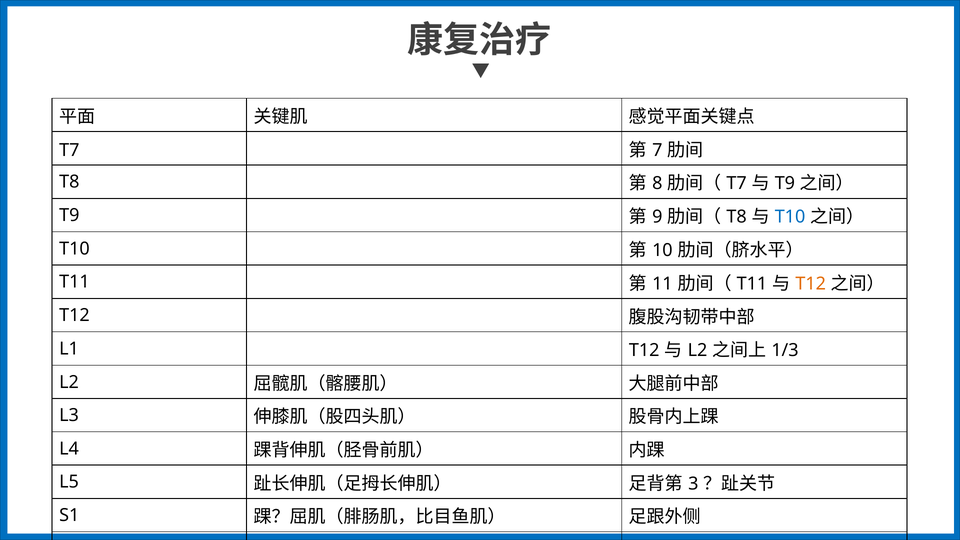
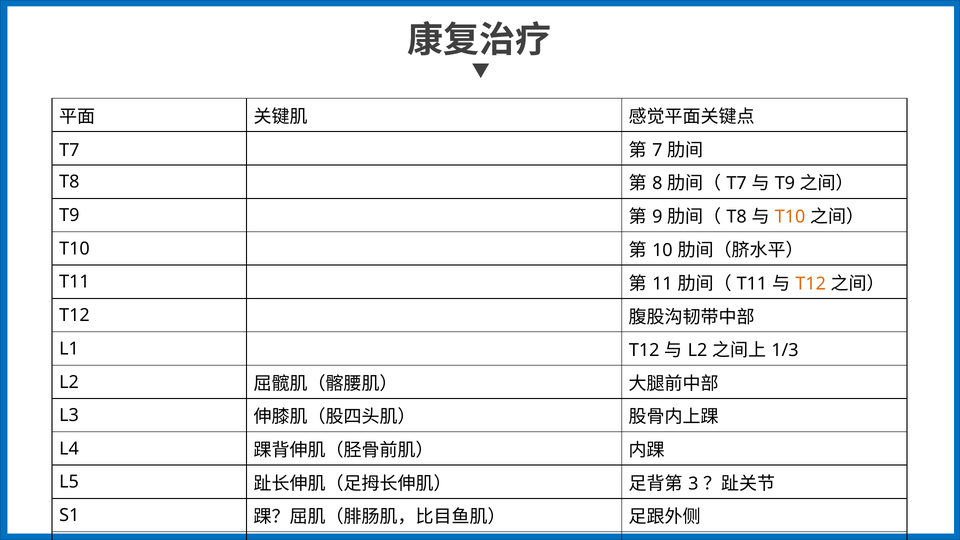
T10 colour: blue -> orange (790, 217)
